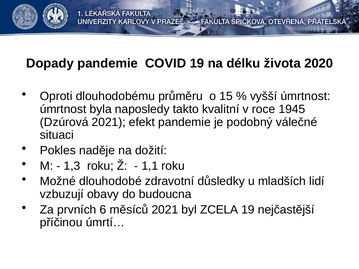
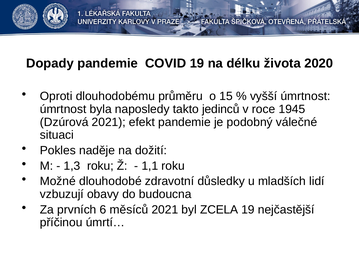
kvalitní: kvalitní -> jedinců (221, 109)
